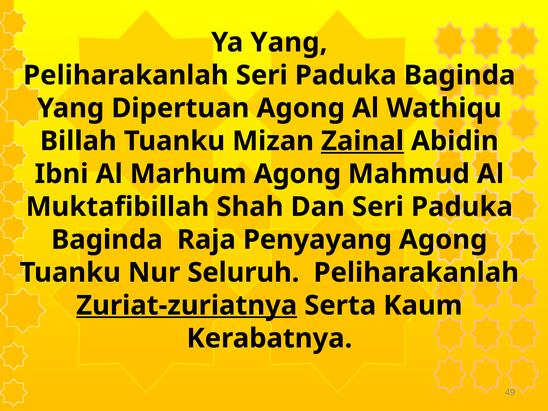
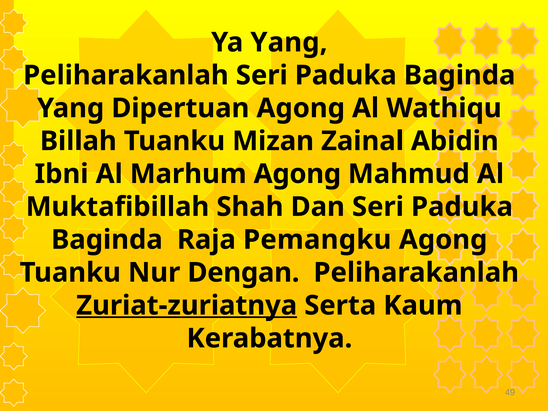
Zainal underline: present -> none (362, 141)
Penyayang: Penyayang -> Pemangku (317, 240)
Seluruh: Seluruh -> Dengan (243, 273)
